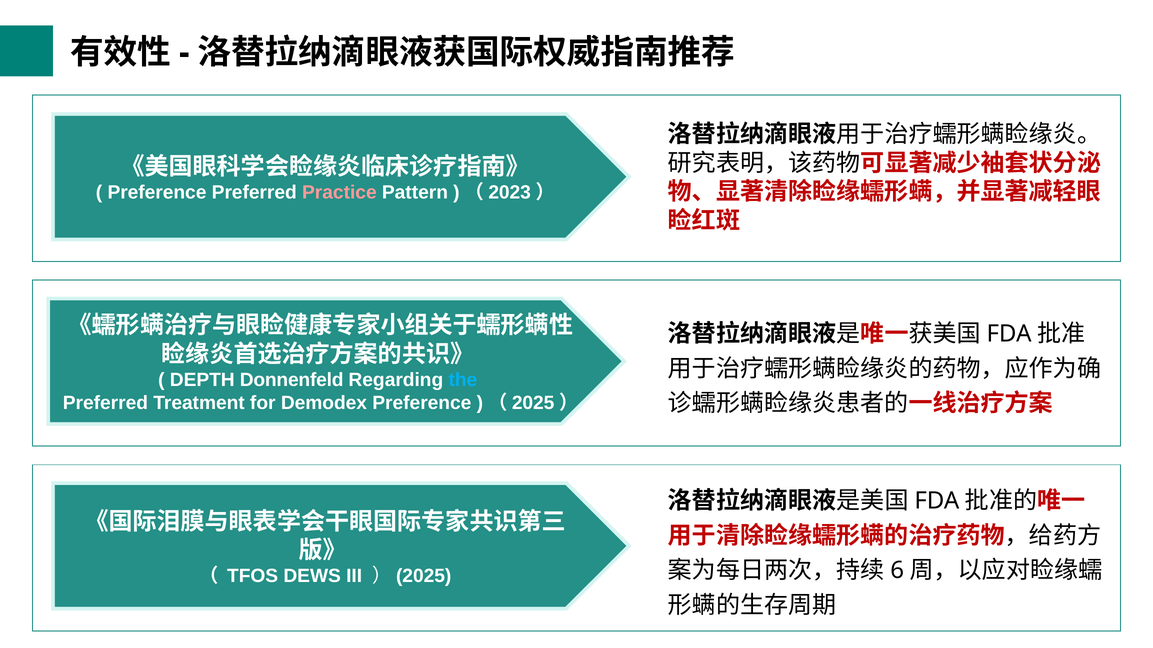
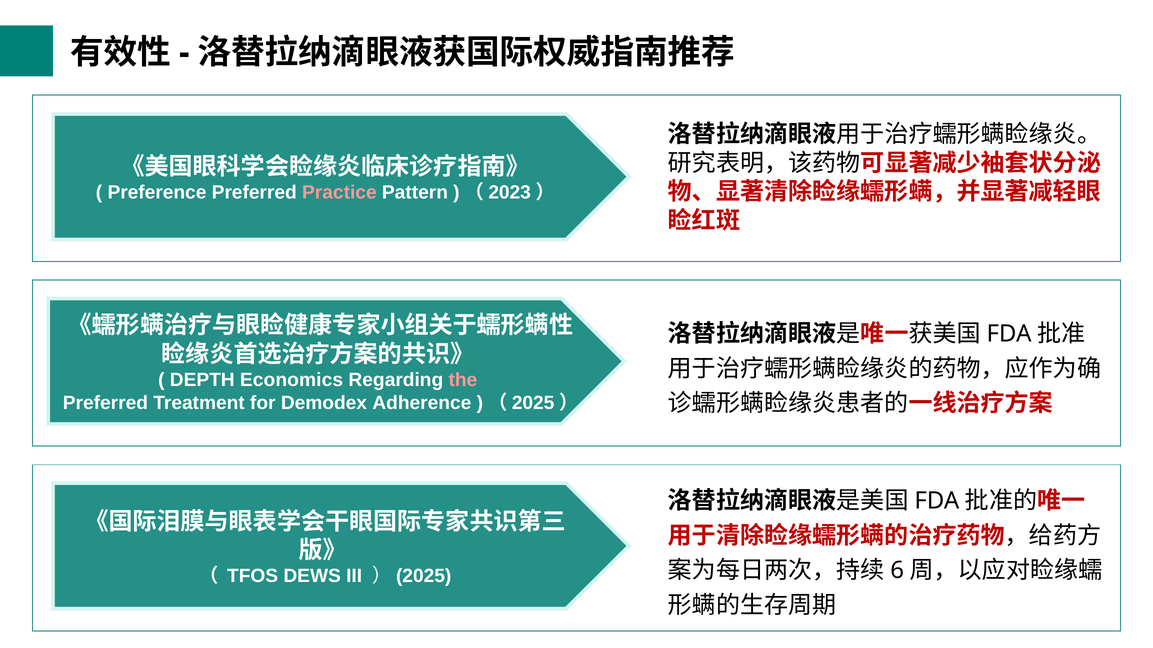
Donnenfeld: Donnenfeld -> Economics (292, 380)
the colour: light blue -> pink (463, 380)
Demodex Preference: Preference -> Adherence (422, 403)
